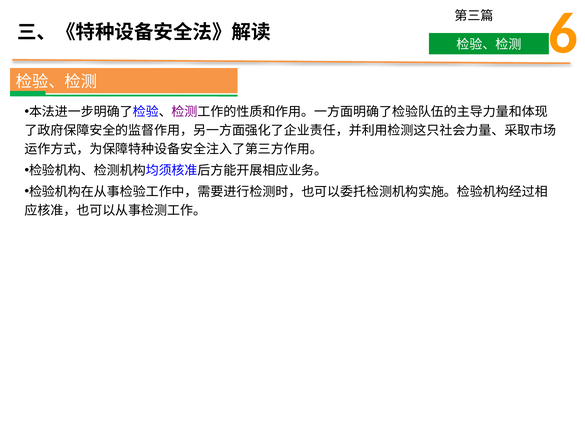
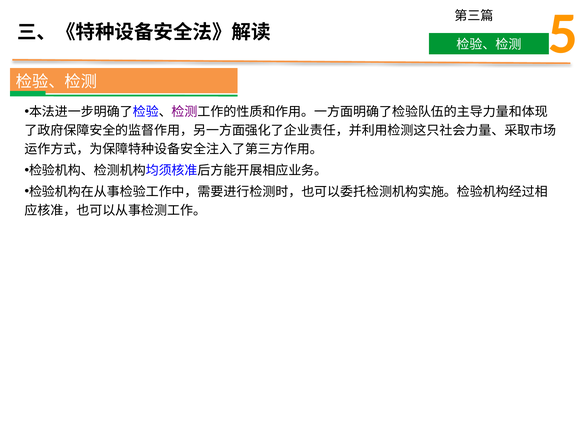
6: 6 -> 5 (563, 34)
